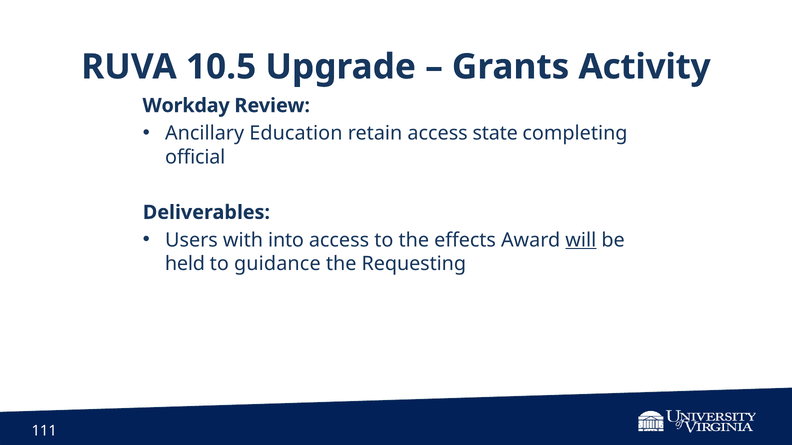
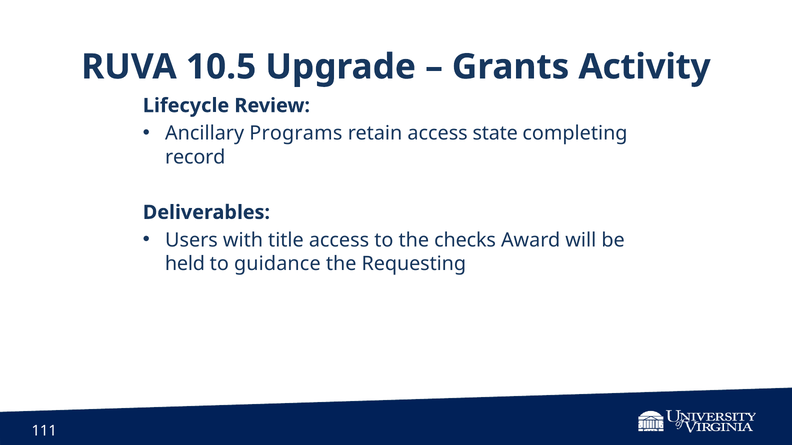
Workday: Workday -> Lifecycle (186, 106)
Education: Education -> Programs (296, 133)
official: official -> record (195, 157)
into: into -> title (286, 240)
effects: effects -> checks (465, 240)
will underline: present -> none (581, 240)
